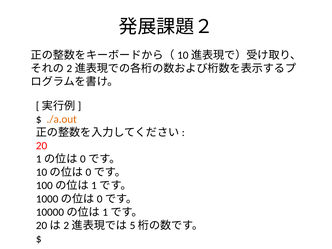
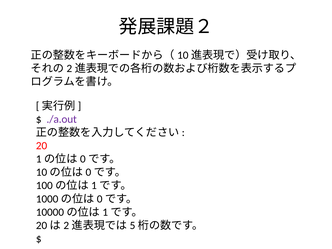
./a.out colour: orange -> purple (62, 119)
